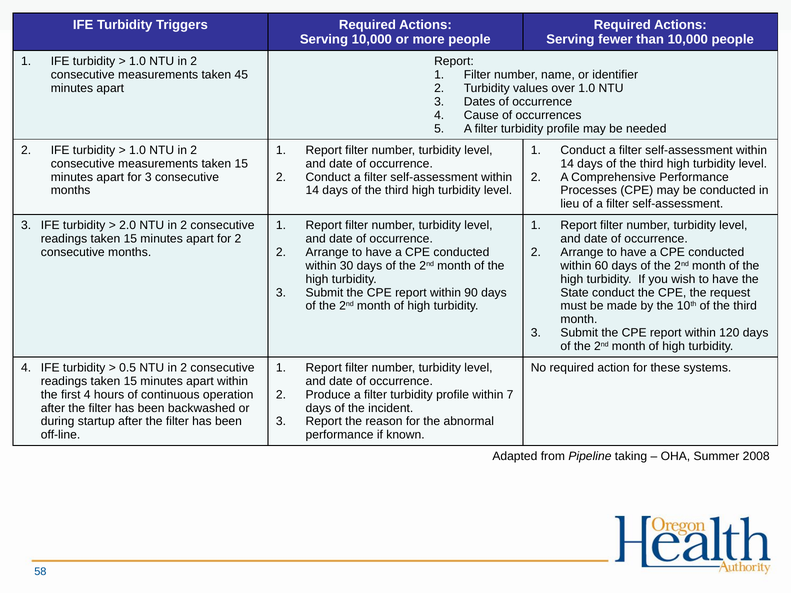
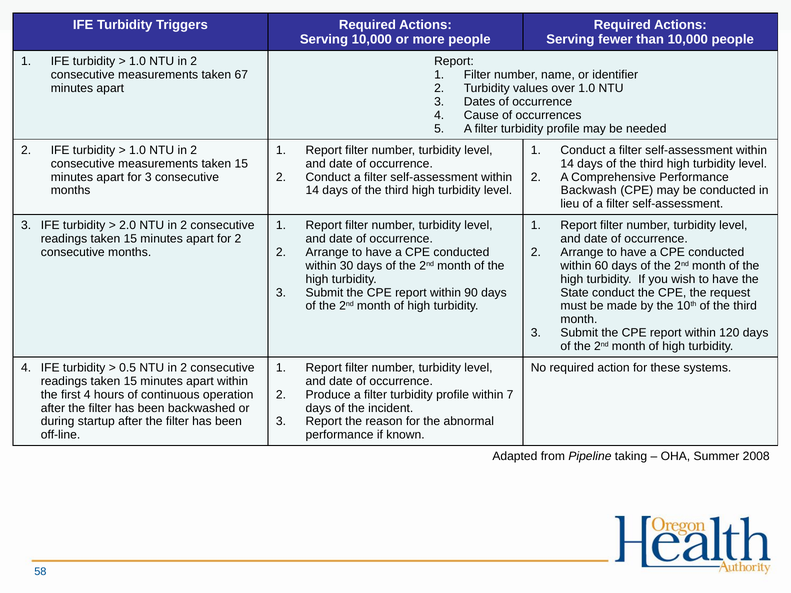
45: 45 -> 67 (241, 75)
Processes: Processes -> Backwash (589, 191)
